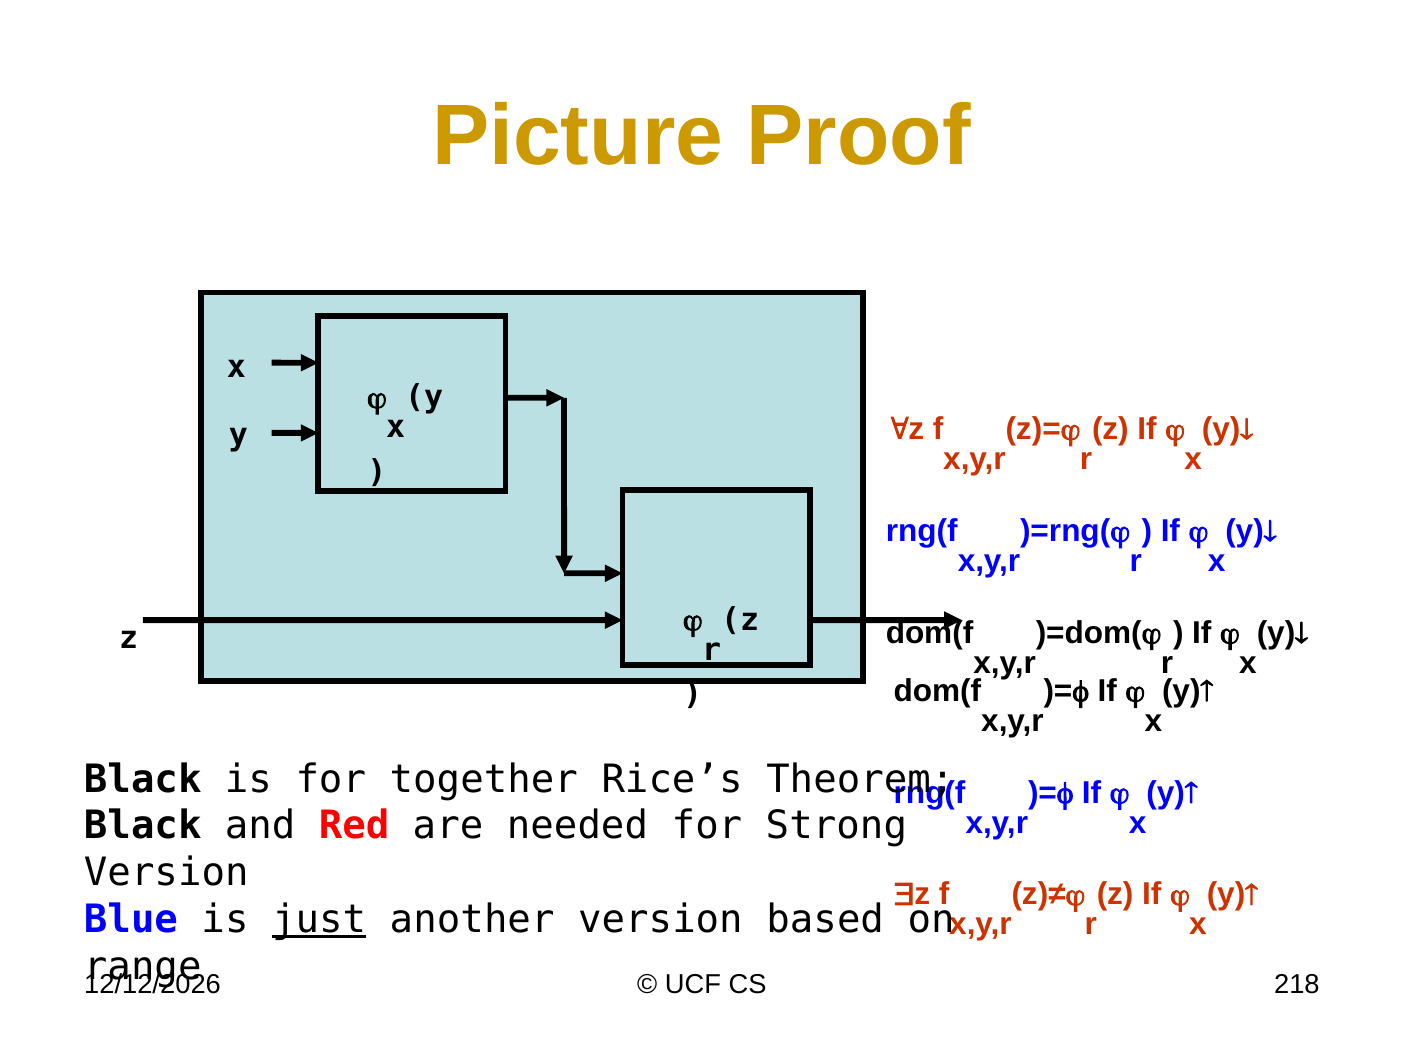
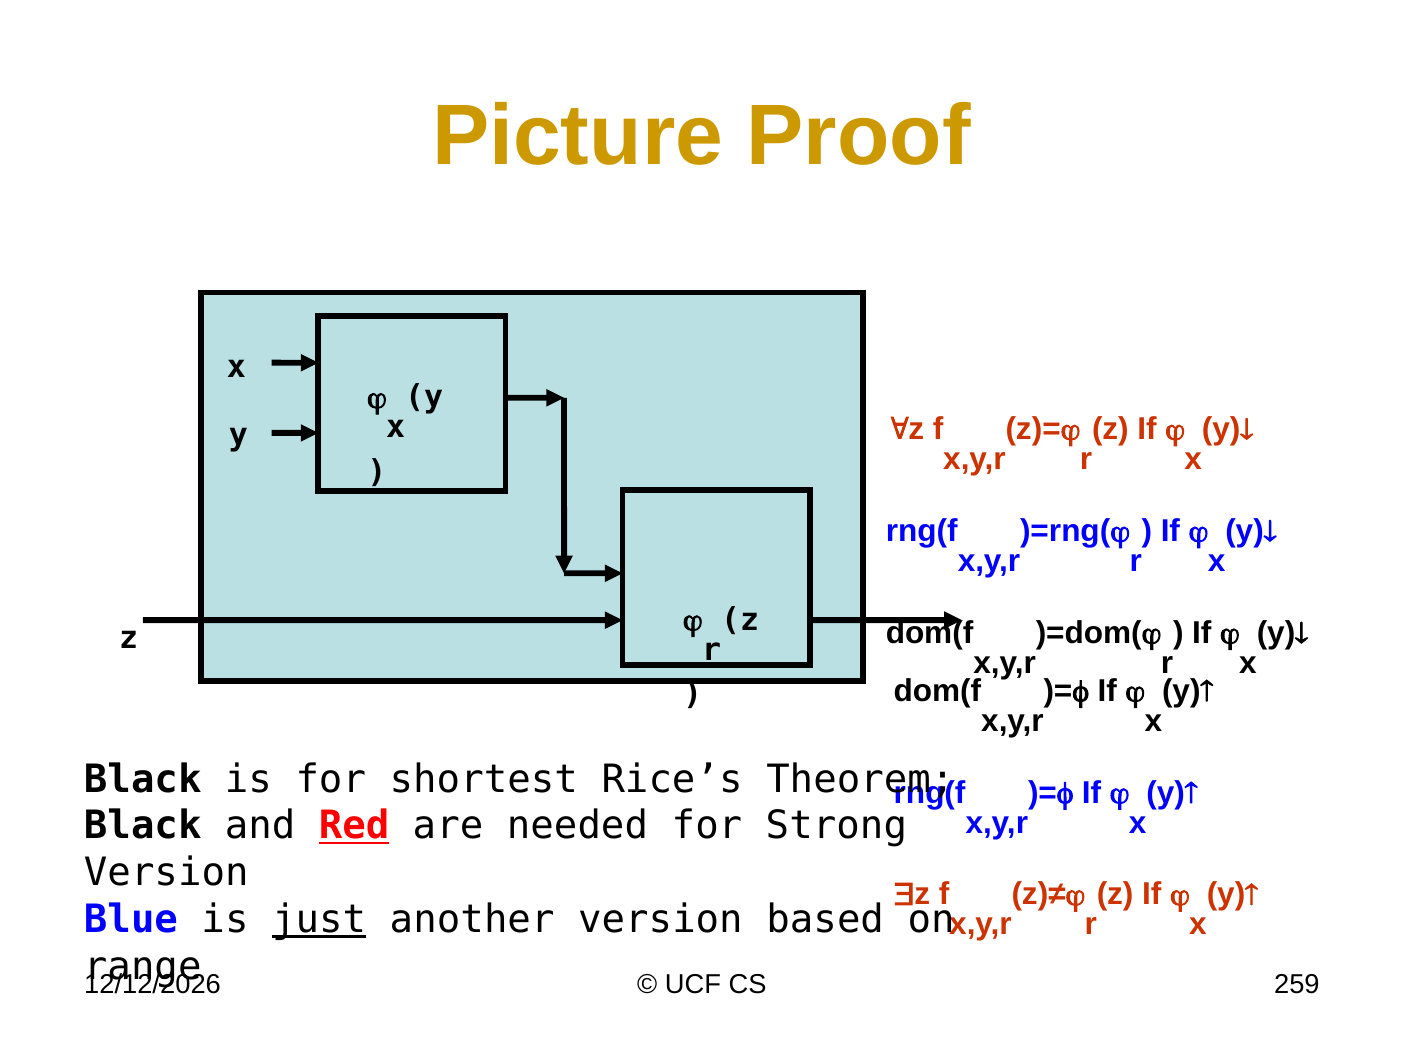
together: together -> shortest (484, 779)
Red underline: none -> present (354, 826)
218: 218 -> 259 (1297, 984)
